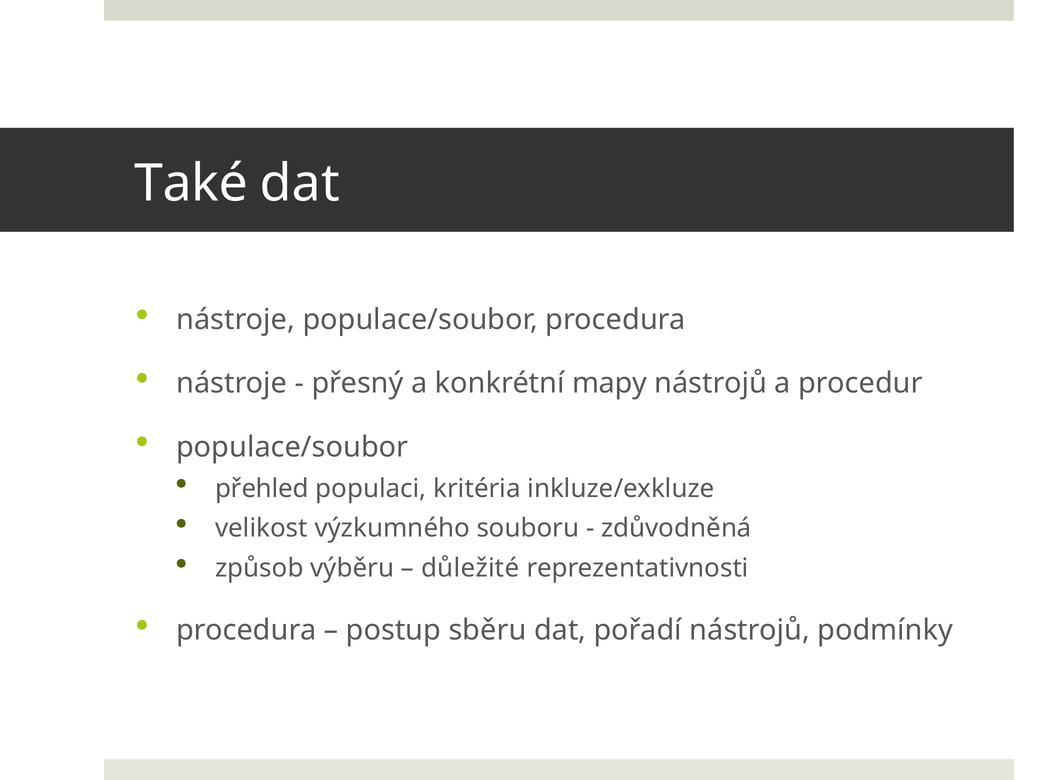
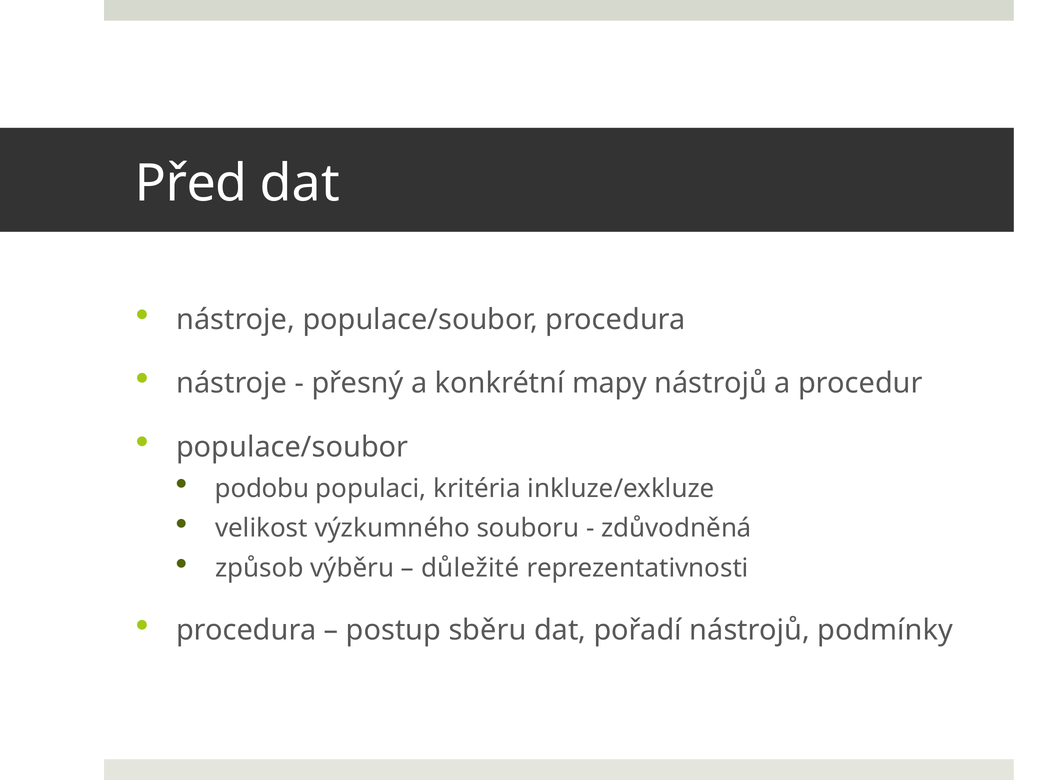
Také: Také -> Před (191, 183)
přehled: přehled -> podobu (262, 488)
